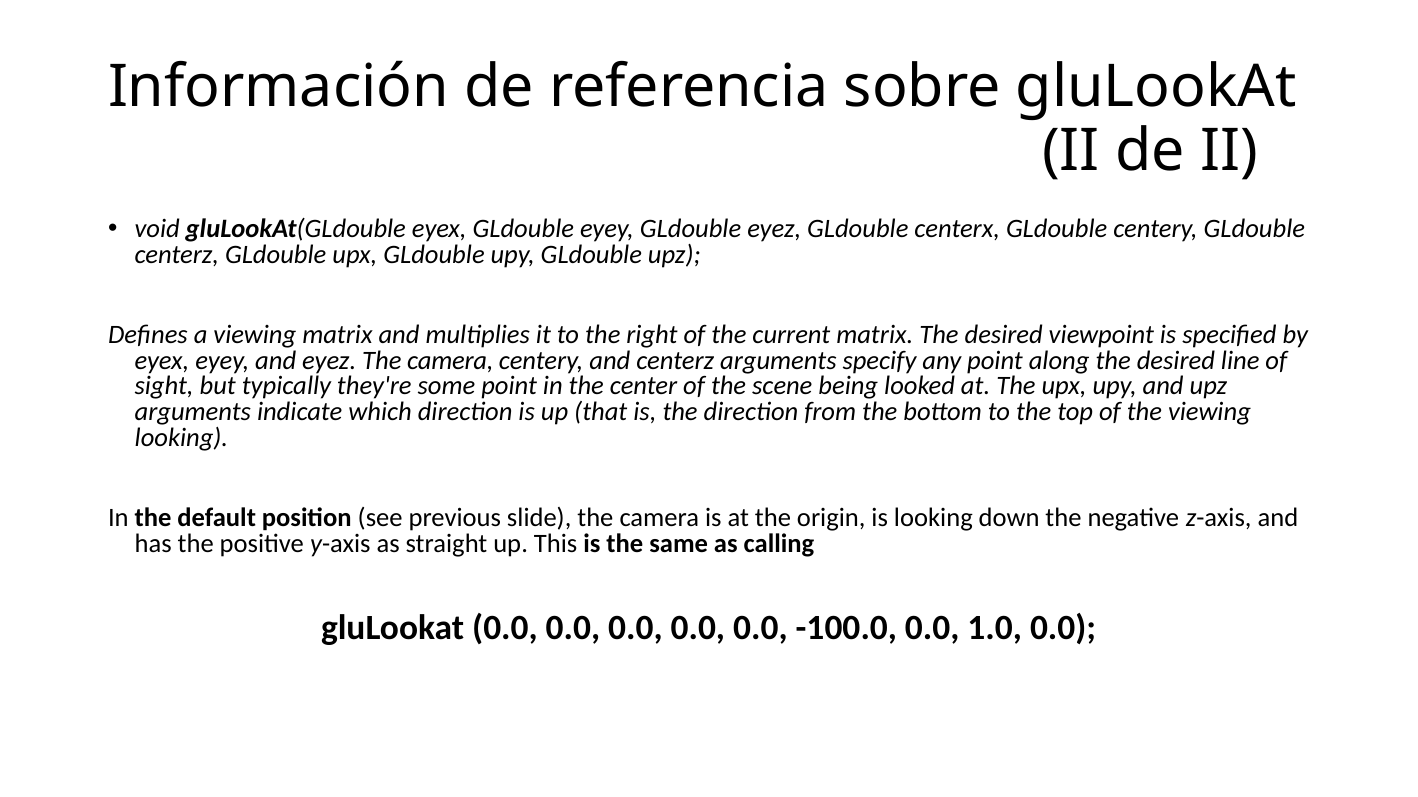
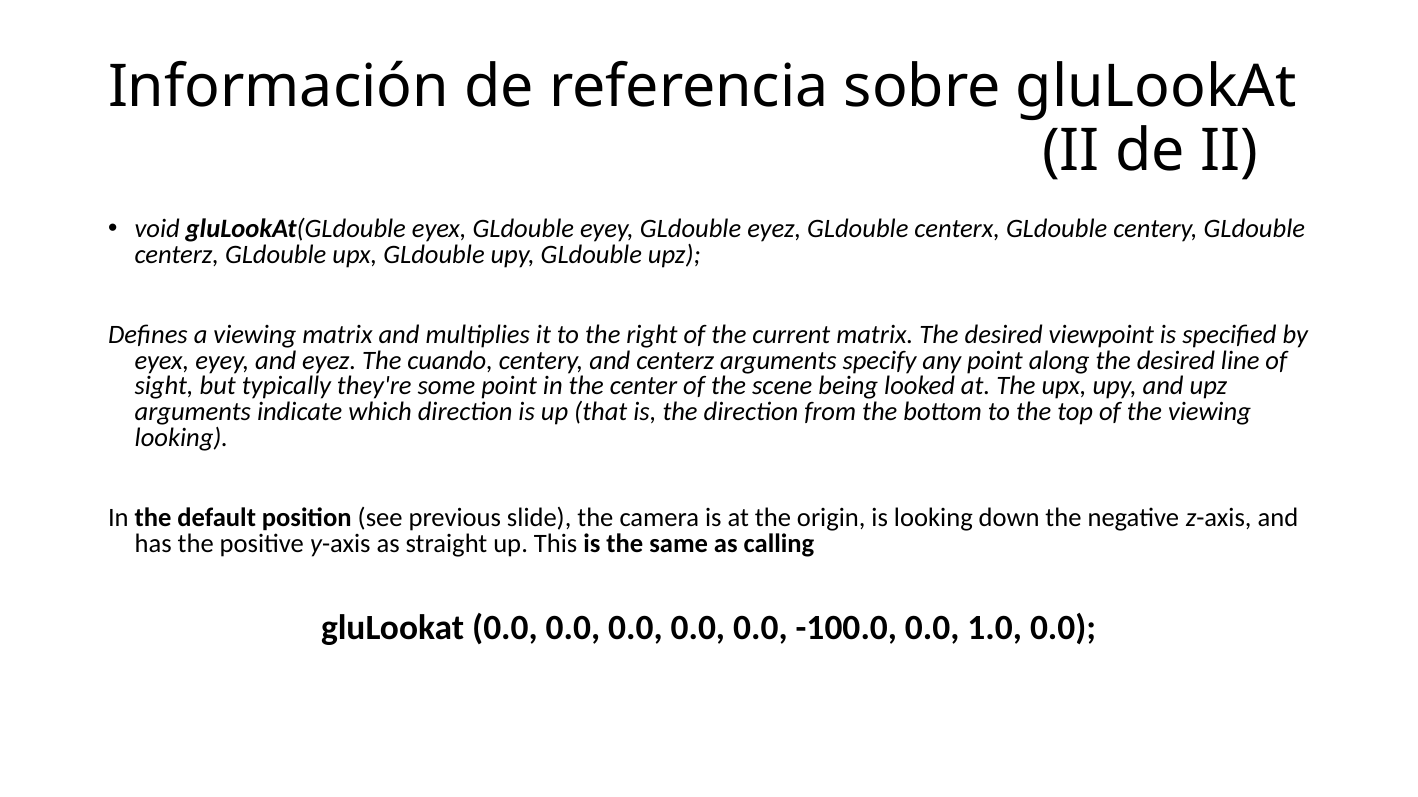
eyez The camera: camera -> cuando (450, 361)
